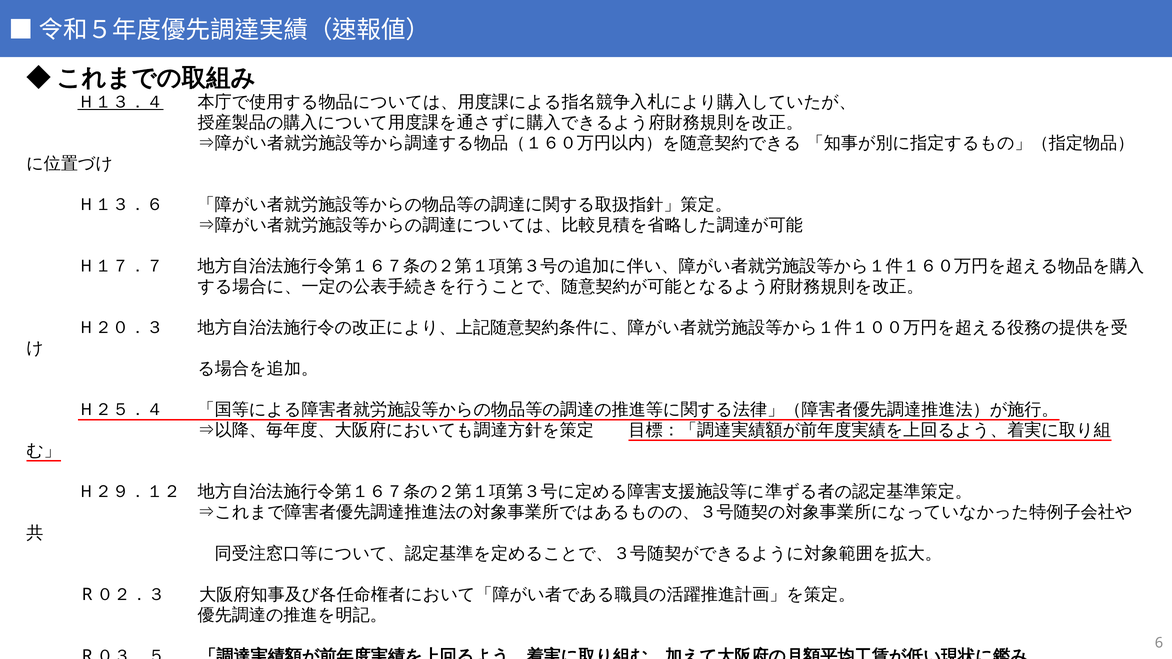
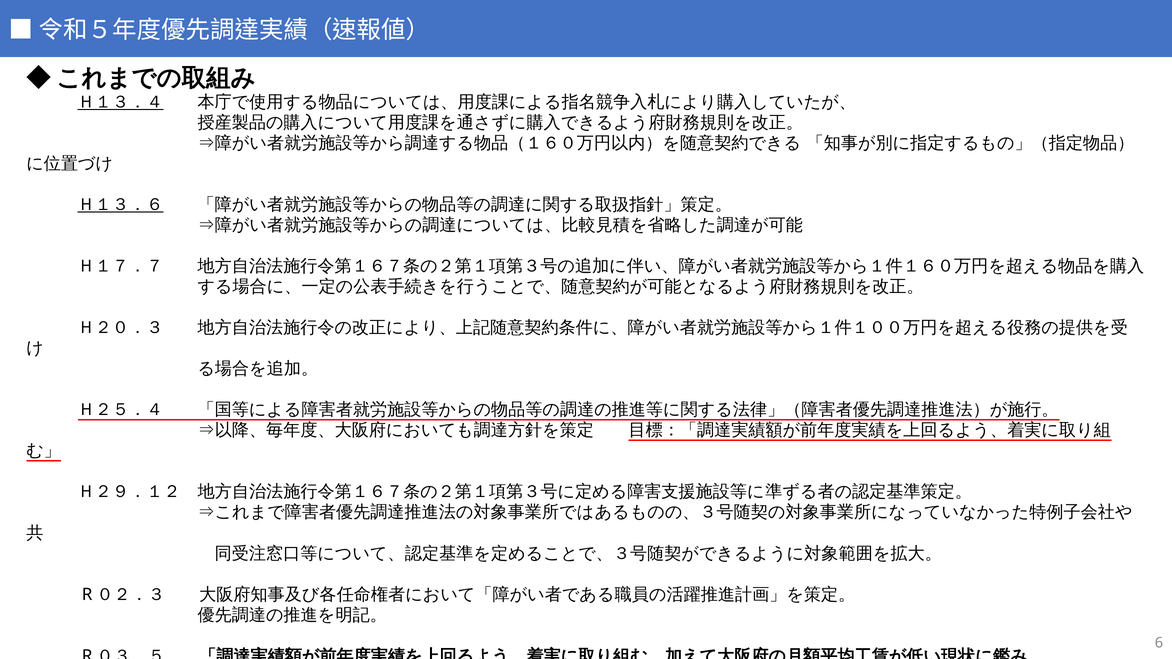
Ｈ１３．６ underline: none -> present (120, 205)
